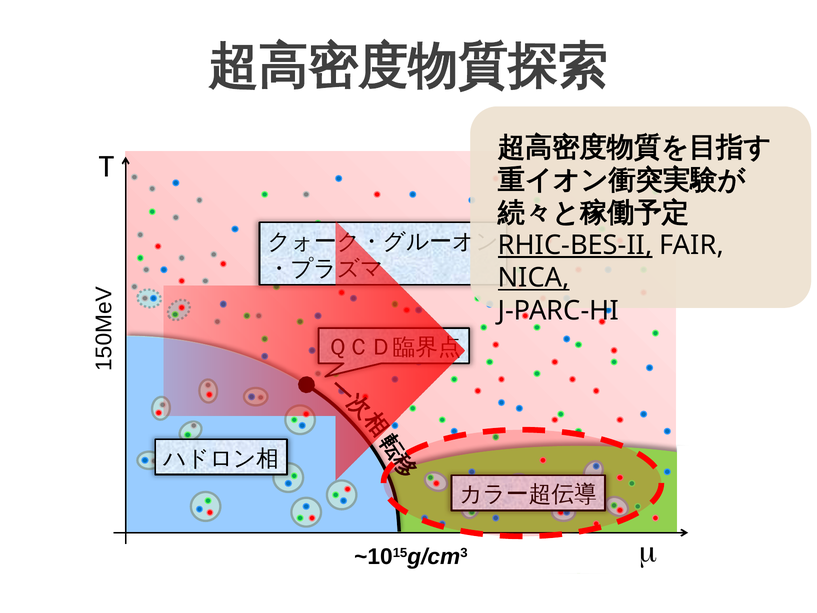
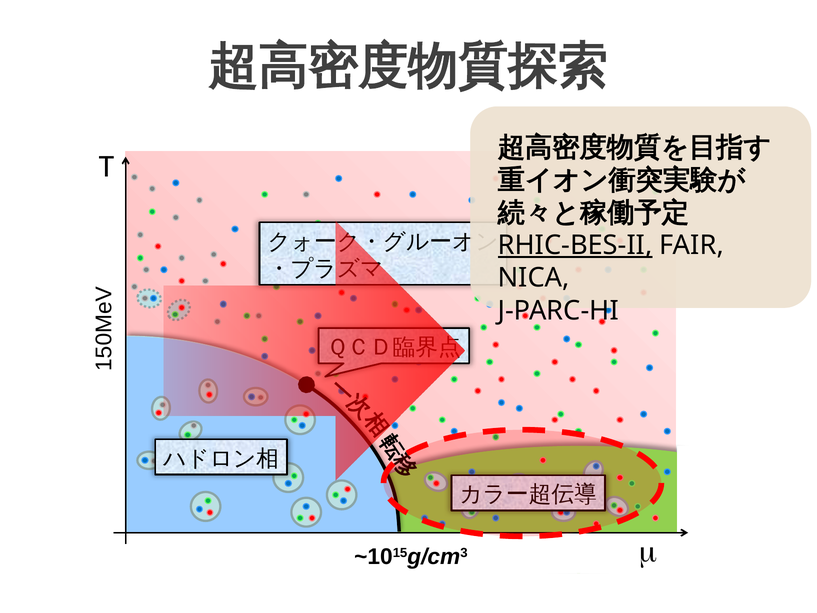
NICA underline: present -> none (534, 278)
